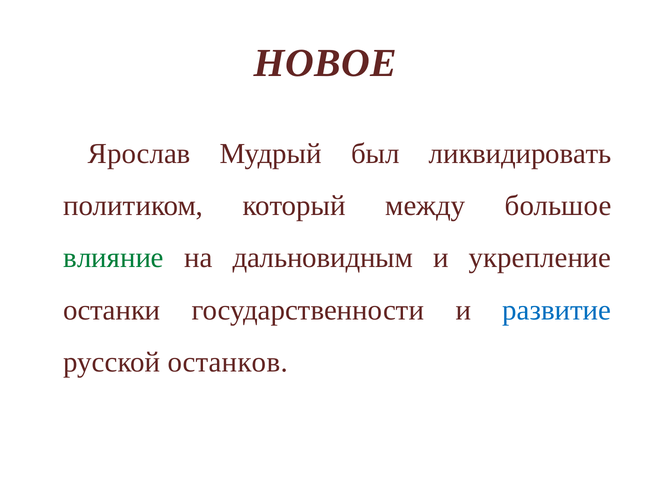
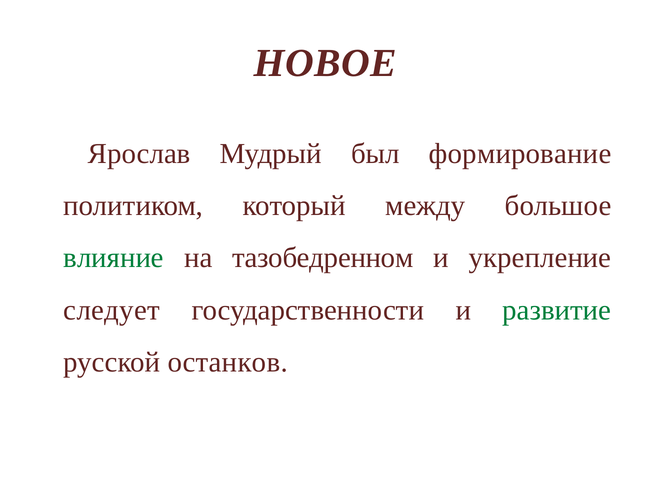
ликвидировать: ликвидировать -> формирование (520, 154)
дальновидным: дальновидным -> тазобедренном (323, 258)
останки: останки -> следует (112, 310)
развитие colour: blue -> green (557, 310)
